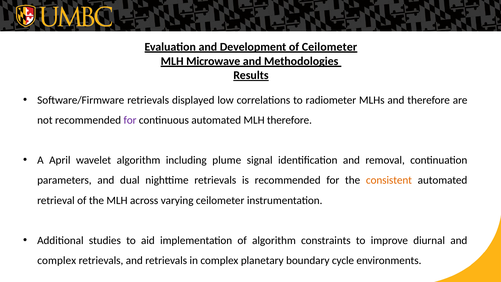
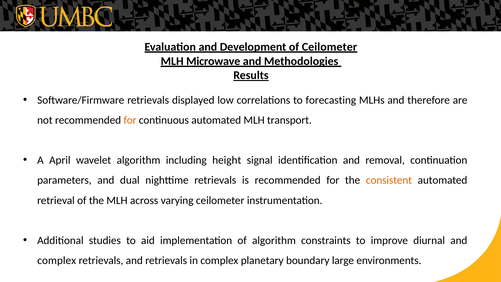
radiometer: radiometer -> forecasting (331, 100)
for colour: purple -> orange (130, 120)
MLH therefore: therefore -> transport (289, 120)
plume: plume -> height (227, 160)
cycle: cycle -> large (343, 260)
